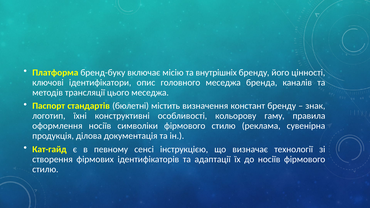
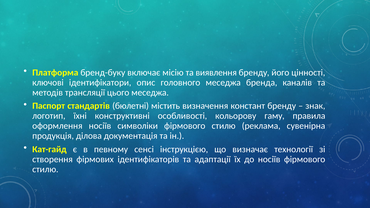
внутрішніх: внутрішніх -> виявлення (216, 73)
